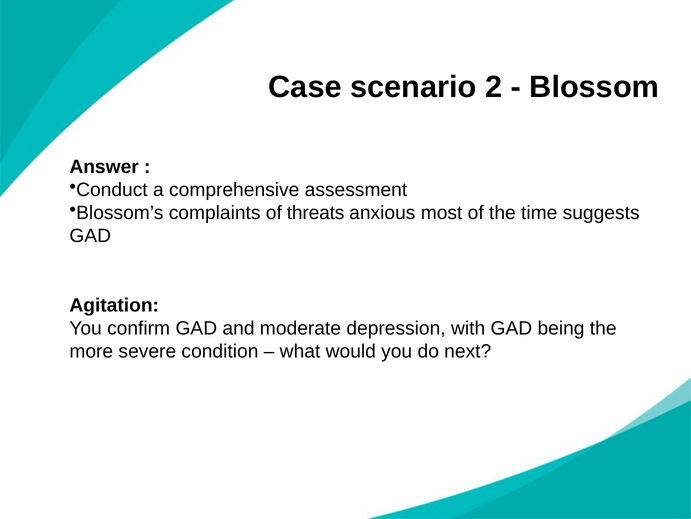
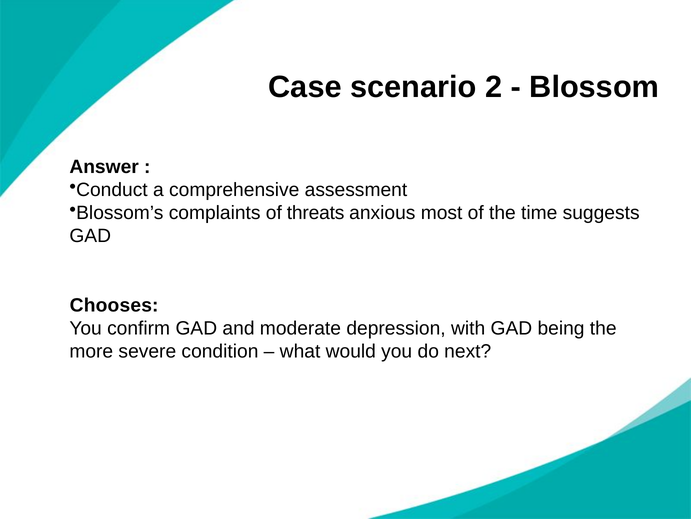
Agitation: Agitation -> Chooses (114, 305)
